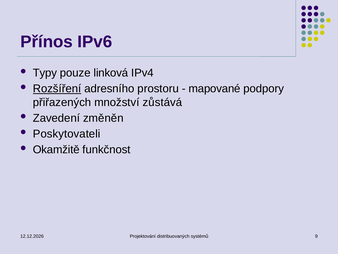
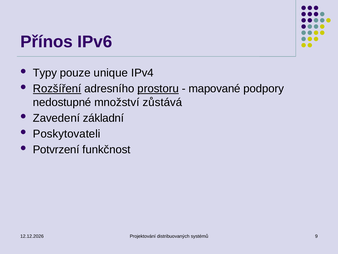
linková: linková -> unique (111, 73)
prostoru underline: none -> present (158, 89)
přiřazených: přiřazených -> nedostupné (62, 102)
změněn: změněn -> základní (103, 118)
Okamžitě: Okamžitě -> Potvrzení (56, 149)
